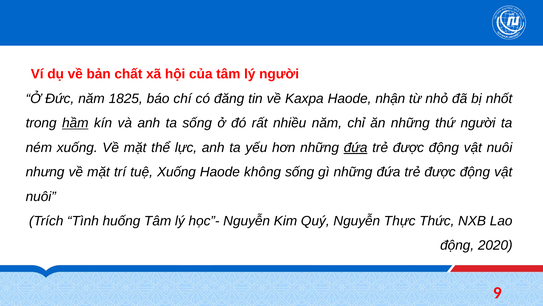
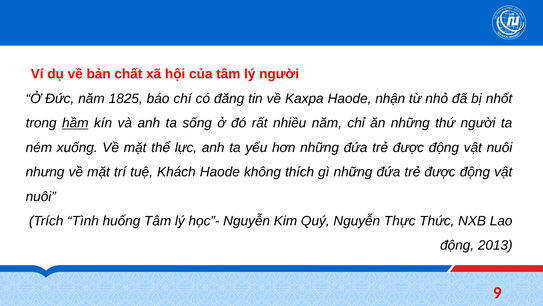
đứa underline: present -> none (356, 147)
tuệ Xuống: Xuống -> Khách (176, 172)
không sống: sống -> thích (300, 172)
2020: 2020 -> 2013 (495, 245)
